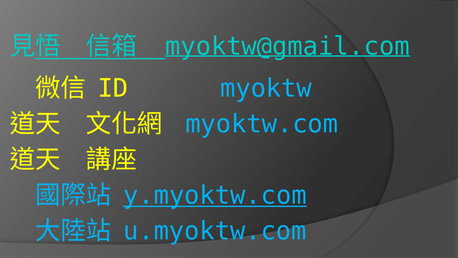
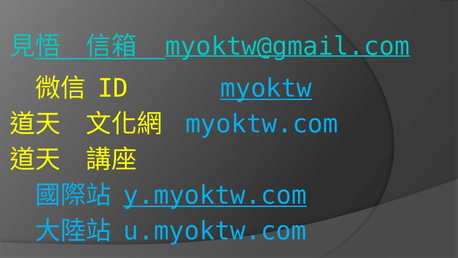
myoktw underline: none -> present (266, 88)
